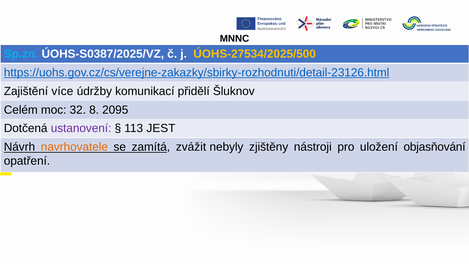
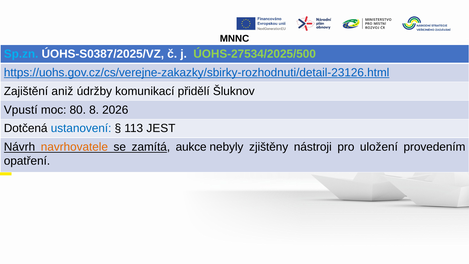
ÚOHS-27534/2025/500 colour: yellow -> light green (255, 54)
více: více -> aniž (62, 91)
Celém: Celém -> Vpustí (21, 110)
32: 32 -> 80 (78, 110)
2095: 2095 -> 2026 (115, 110)
ustanovení colour: purple -> blue (81, 128)
zvážit: zvážit -> aukce (191, 147)
objasňování: objasňování -> provedením (434, 147)
